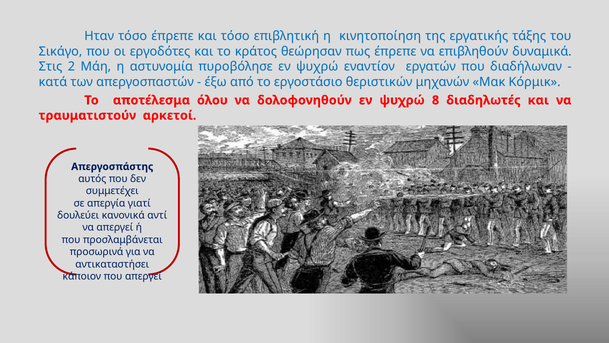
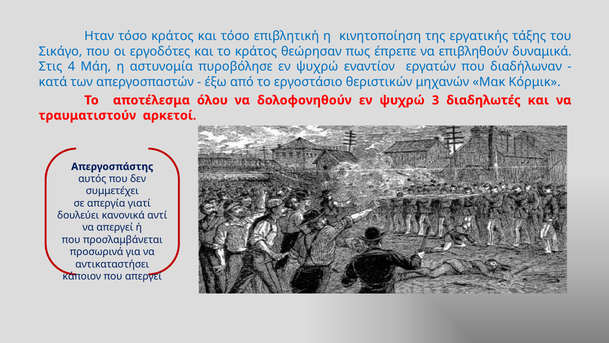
τόσο έπρεπε: έπρεπε -> κράτος (172, 36)
2: 2 -> 4 (71, 66)
8: 8 -> 3 (436, 100)
